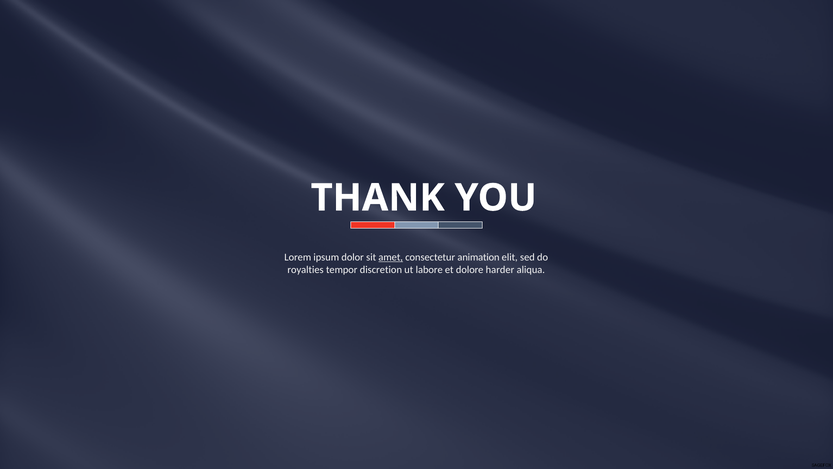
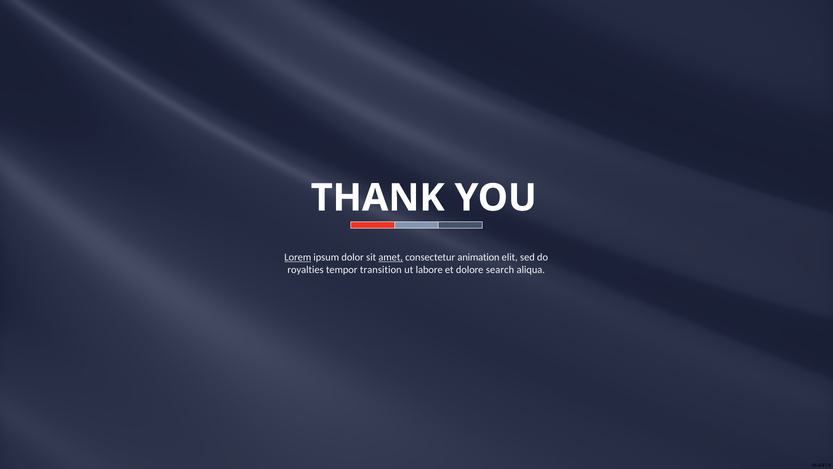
Lorem underline: none -> present (298, 257)
discretion: discretion -> transition (381, 270)
harder: harder -> search (500, 270)
